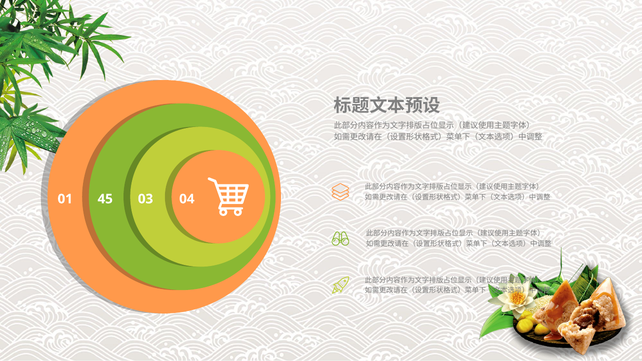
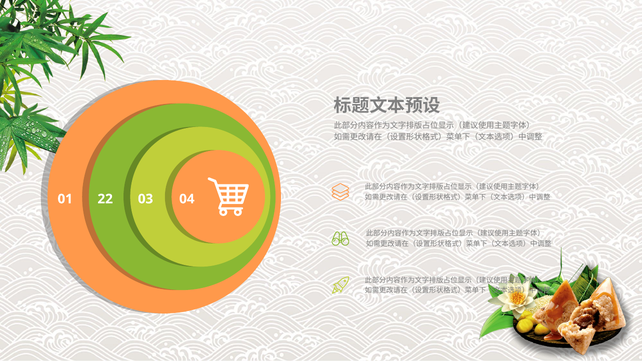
45: 45 -> 22 (105, 199)
